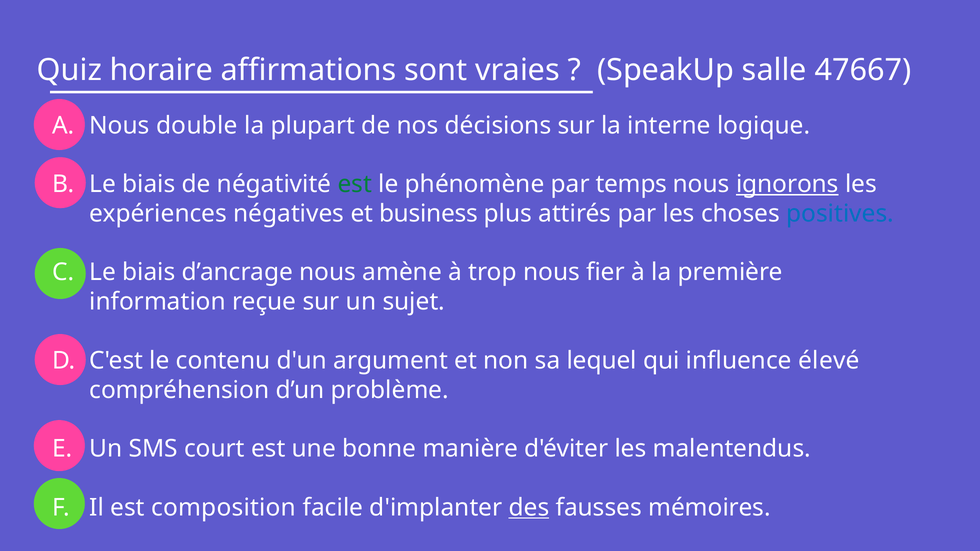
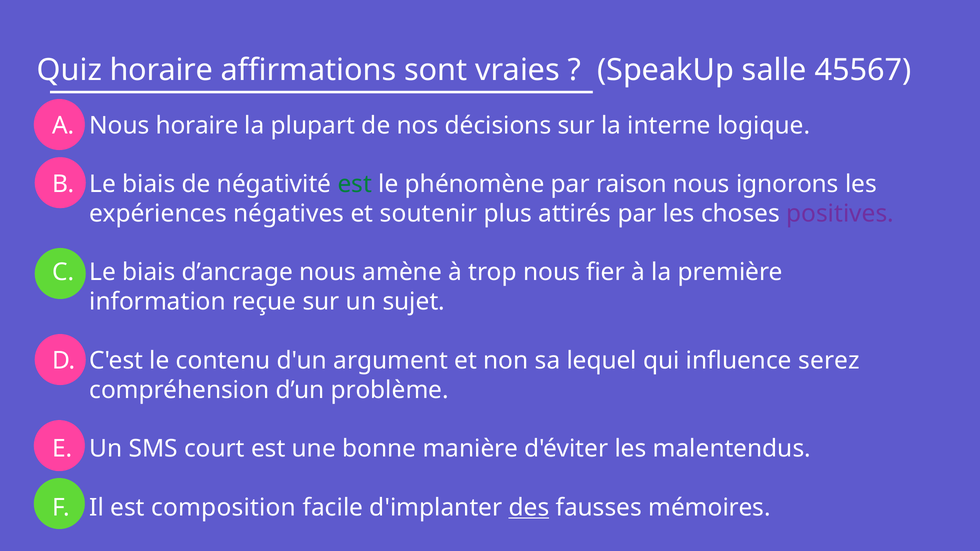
47667: 47667 -> 45567 (863, 70)
Nous double: double -> horaire (197, 126)
temps: temps -> raison (631, 184)
ignorons underline: present -> none (787, 184)
business: business -> soutenir (428, 214)
positives colour: blue -> purple (840, 214)
élevé: élevé -> serez (829, 361)
